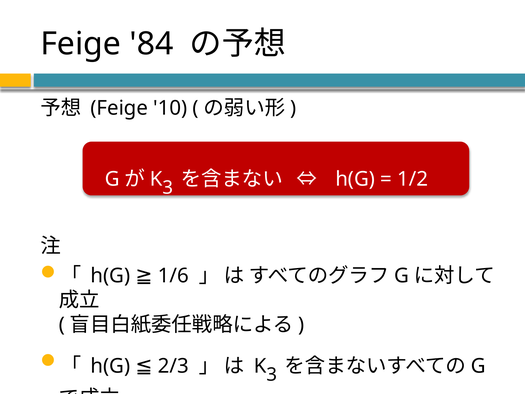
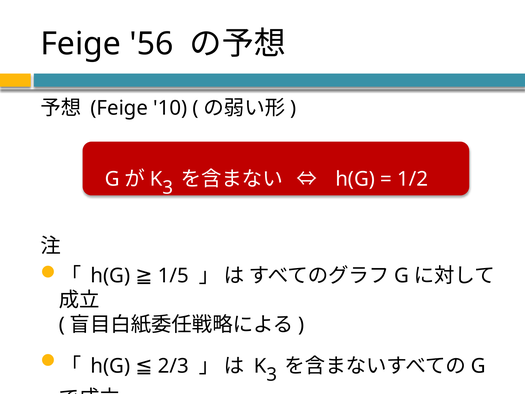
84: 84 -> 56 (151, 44)
1/6: 1/6 -> 1/5 (173, 276)
